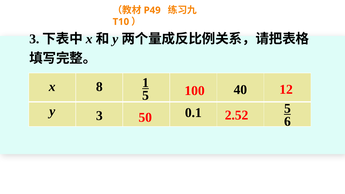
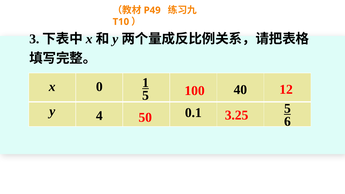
8: 8 -> 0 (99, 87)
y 3: 3 -> 4 (99, 116)
2.52: 2.52 -> 3.25 (237, 115)
